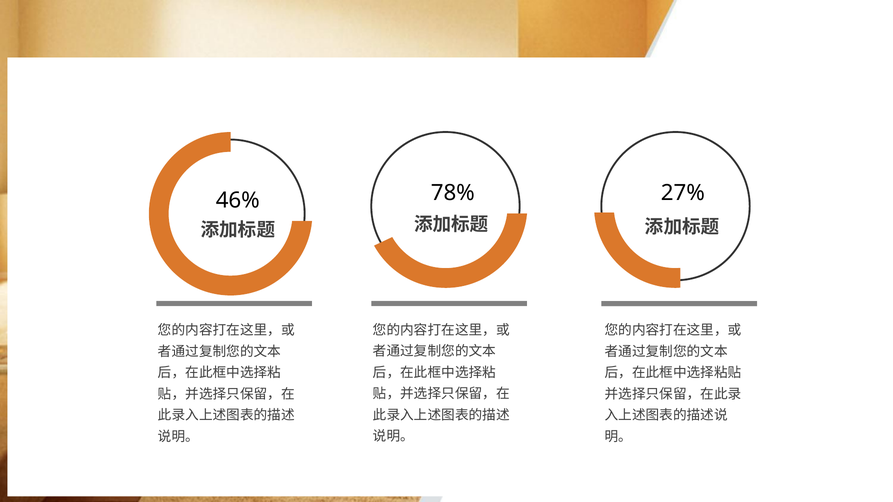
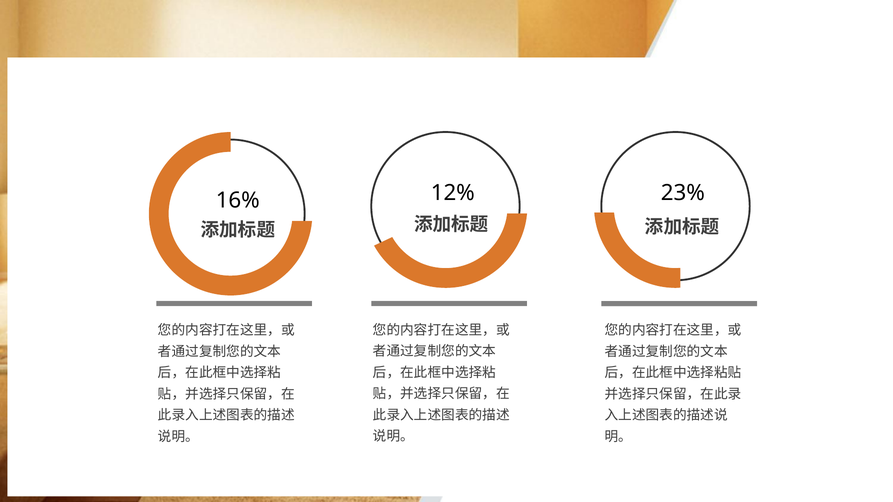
78%: 78% -> 12% (453, 193)
27%: 27% -> 23% (683, 193)
46%: 46% -> 16% (238, 200)
